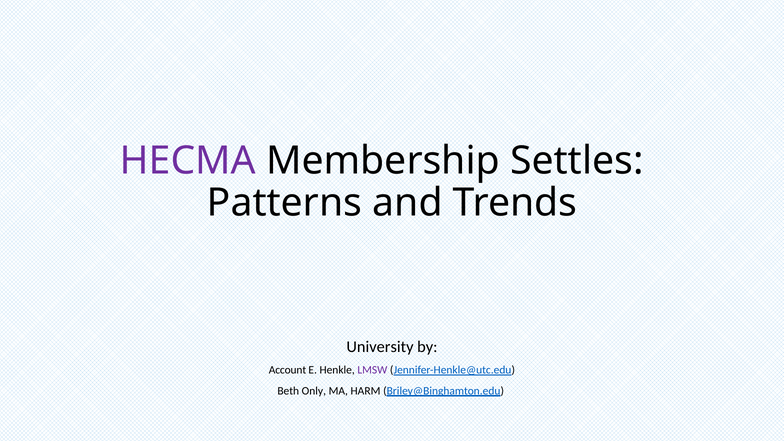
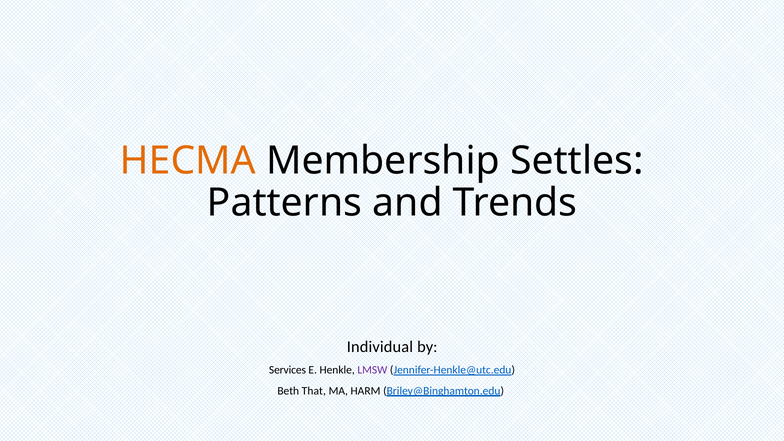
HECMA colour: purple -> orange (188, 161)
University: University -> Individual (380, 347)
Account: Account -> Services (287, 370)
Only: Only -> That (314, 391)
